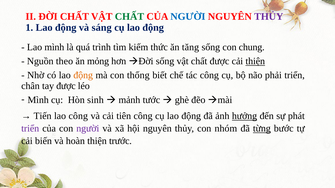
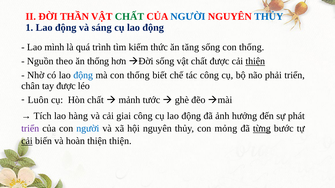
ĐỜI CHẤT: CHẤT -> THẦN (74, 17)
THỦY colour: purple -> blue (269, 17)
sống con chung: chung -> thống (252, 47)
ăn mỏng: mỏng -> thống (98, 61)
động colour: orange -> blue (83, 75)
Mình: Mình -> Luôn (38, 100)
Hòn sinh: sinh -> chất (95, 100)
Tiến: Tiến -> Tích (43, 116)
lao công: công -> hàng (78, 116)
tiên: tiên -> giai (124, 116)
hưởng underline: present -> none (245, 116)
người colour: purple -> blue (88, 129)
nhóm: nhóm -> mỏng (226, 129)
cải underline: none -> present (27, 141)
thiện trước: trước -> thiện (120, 141)
